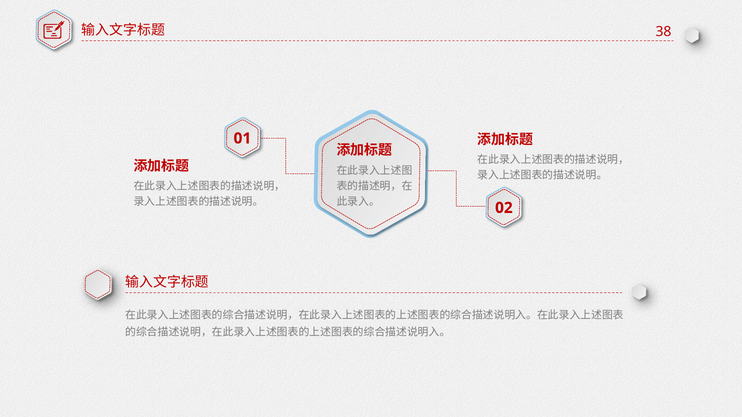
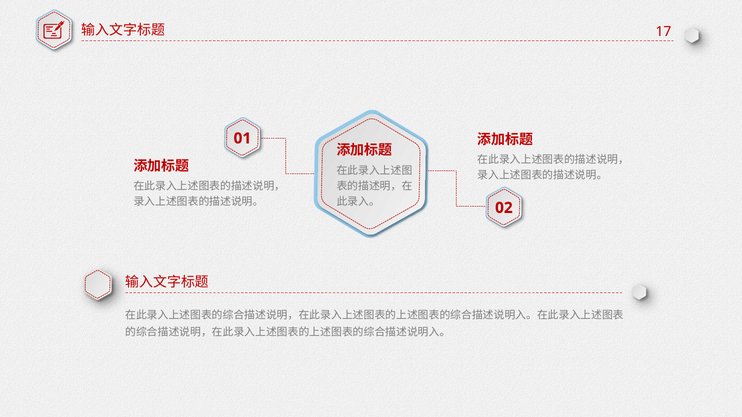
38: 38 -> 17 (664, 32)
